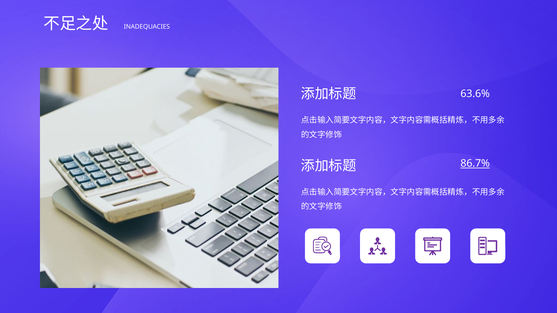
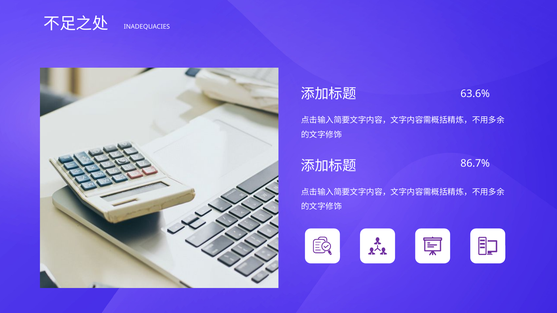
86.7% underline: present -> none (475, 164)
